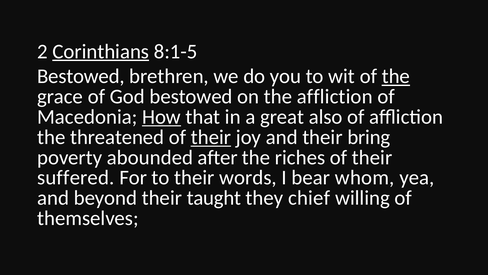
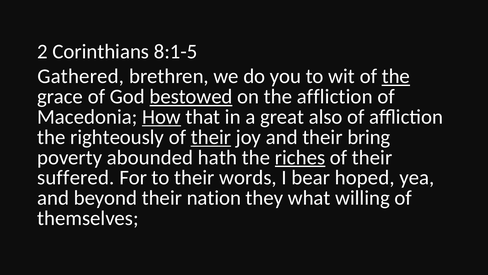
Corinthians underline: present -> none (101, 51)
Bestowed: Bestowed -> Gathered (81, 76)
bestowed underline: none -> present (191, 96)
threatened: threatened -> righteously (117, 137)
after: after -> hath (217, 157)
riches underline: none -> present (300, 157)
whom: whom -> hoped (365, 177)
taught: taught -> nation (214, 198)
chief: chief -> what (309, 198)
